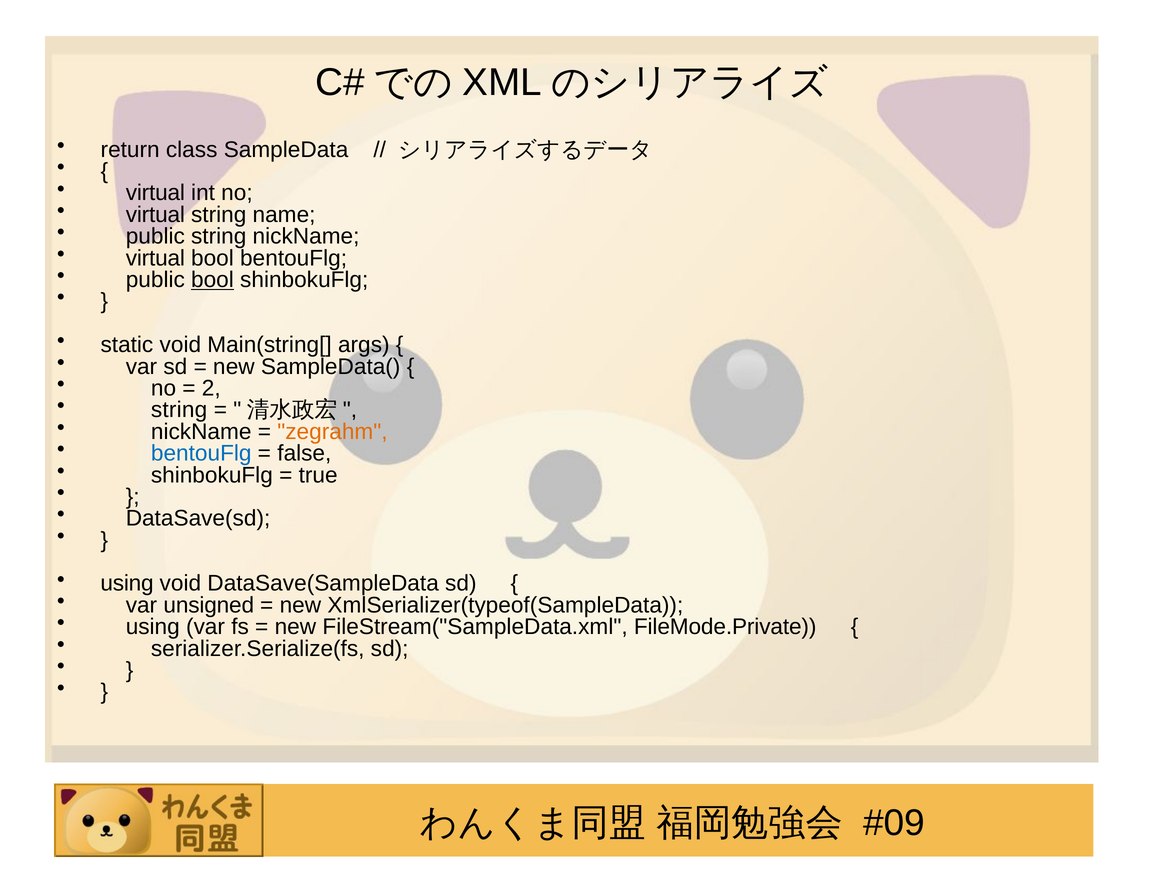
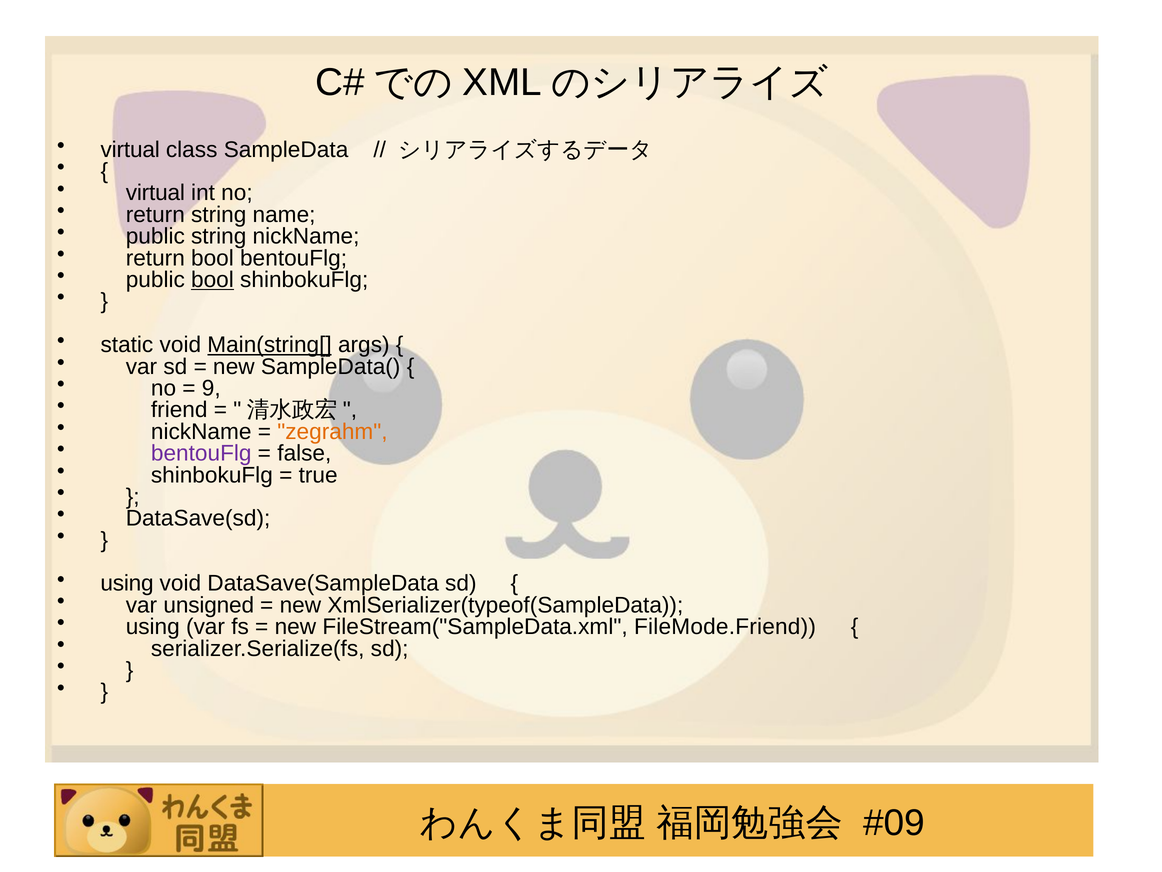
return: return -> virtual (130, 150)
virtual: virtual -> return (155, 215)
virtual: virtual -> return (155, 258)
Main(string[ underline: none -> present (270, 345)
2: 2 -> 9 (211, 388)
string: string -> friend (179, 410)
bentouFlg colour: blue -> purple (201, 453)
FileMode.Private: FileMode.Private -> FileMode.Friend (725, 627)
